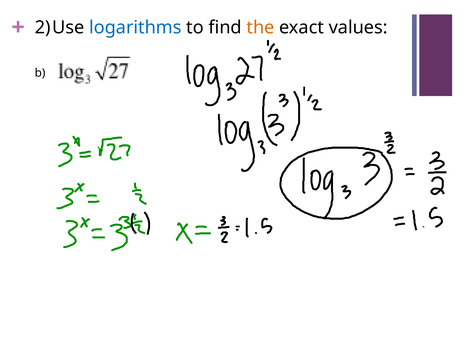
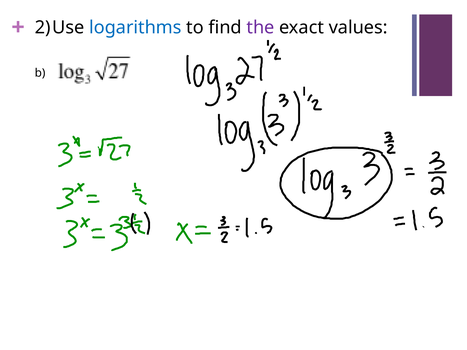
the colour: orange -> purple (260, 27)
